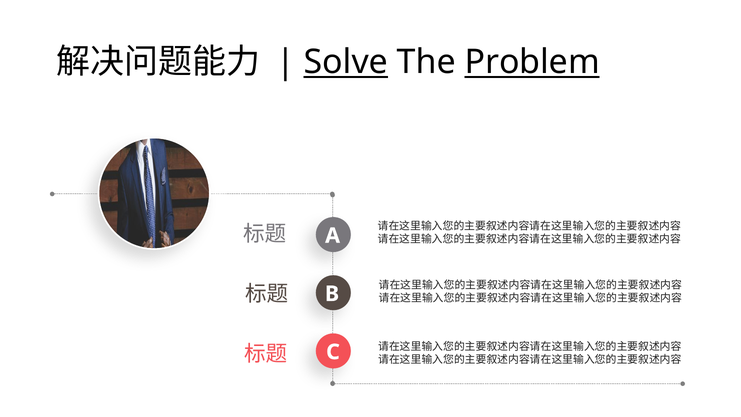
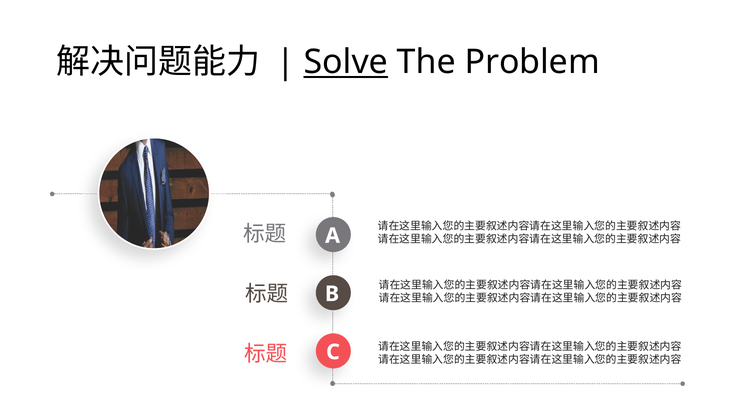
Problem underline: present -> none (532, 62)
